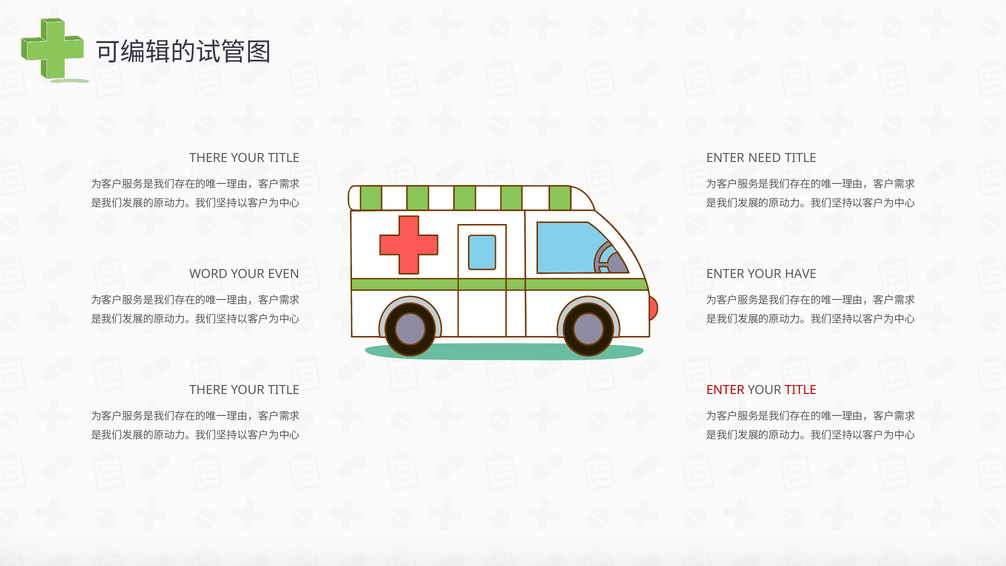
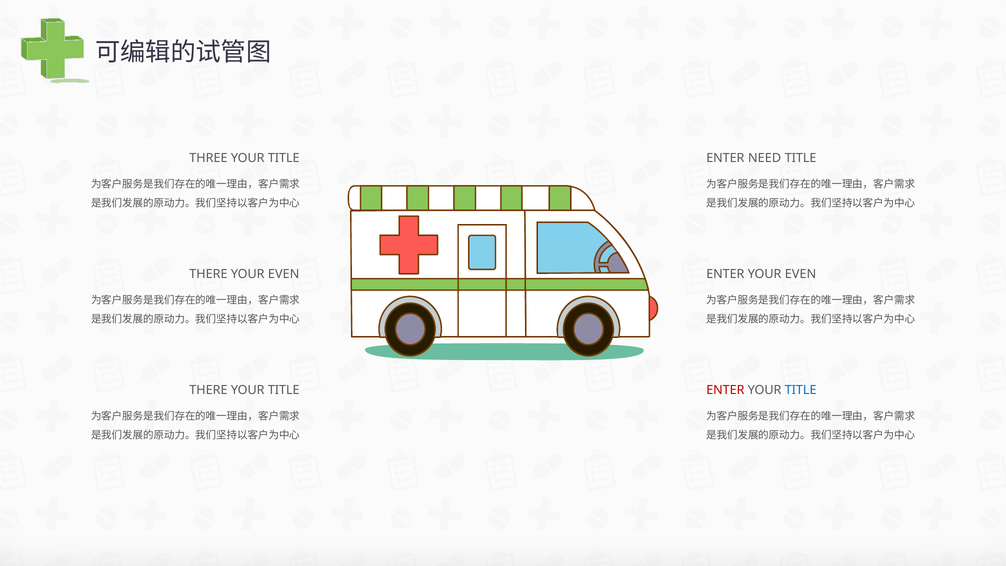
THERE: THERE -> THREE (208, 158)
WORD: WORD -> THERE (208, 274)
ENTER YOUR HAVE: HAVE -> EVEN (801, 274)
TITLE colour: red -> blue (801, 390)
